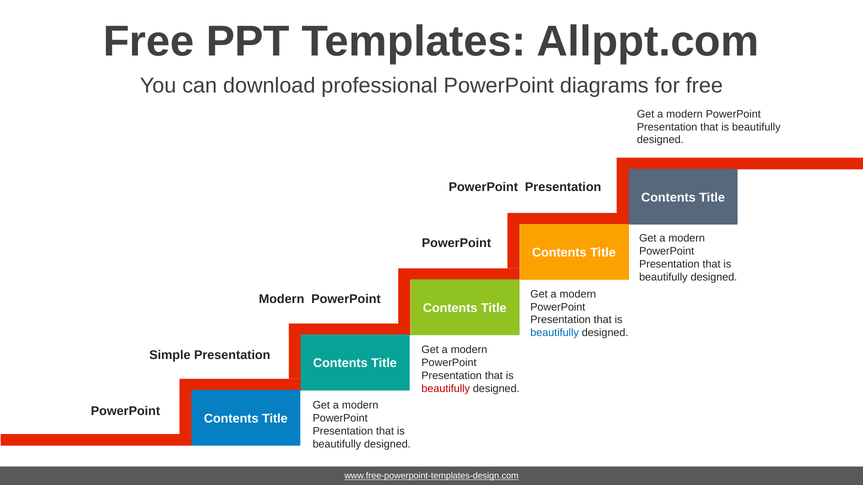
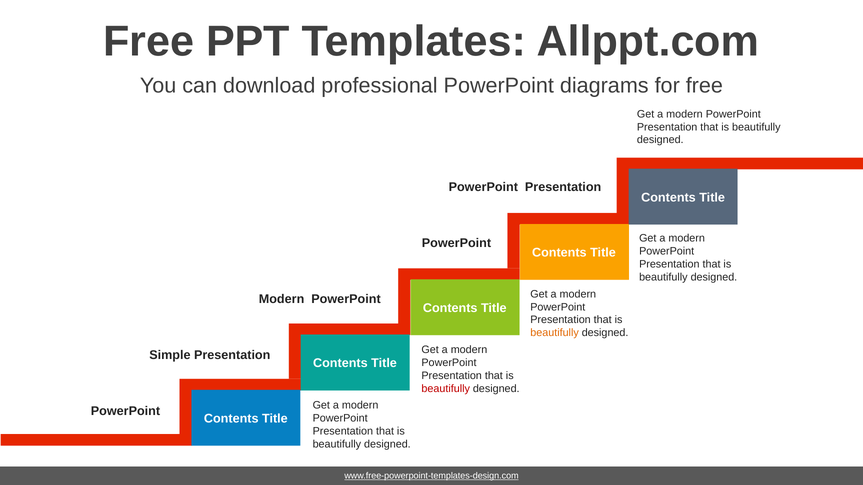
beautifully colour: blue -> orange (555, 333)
